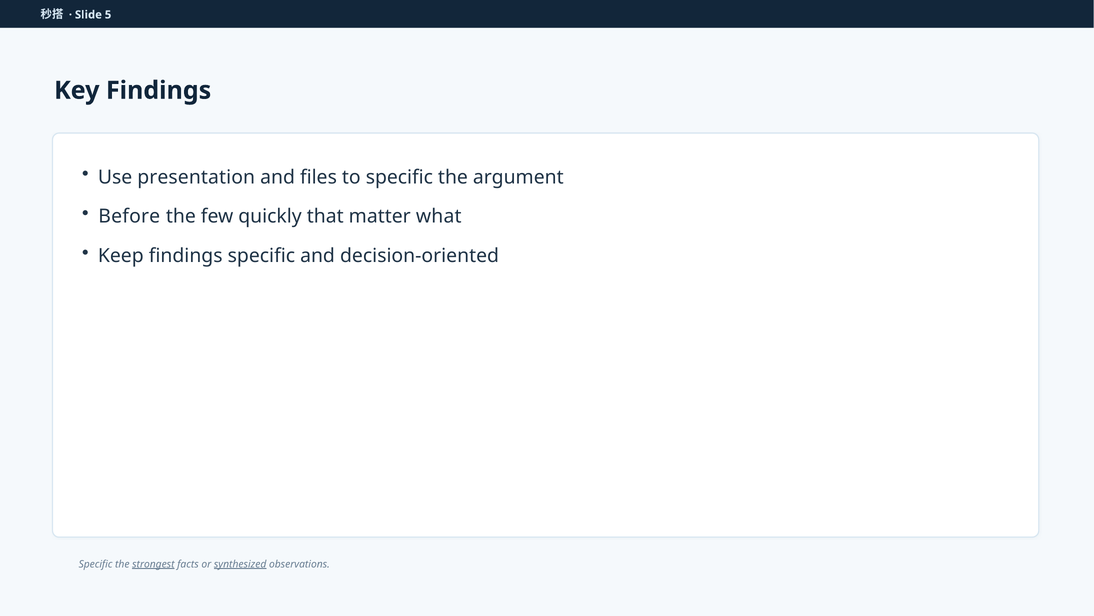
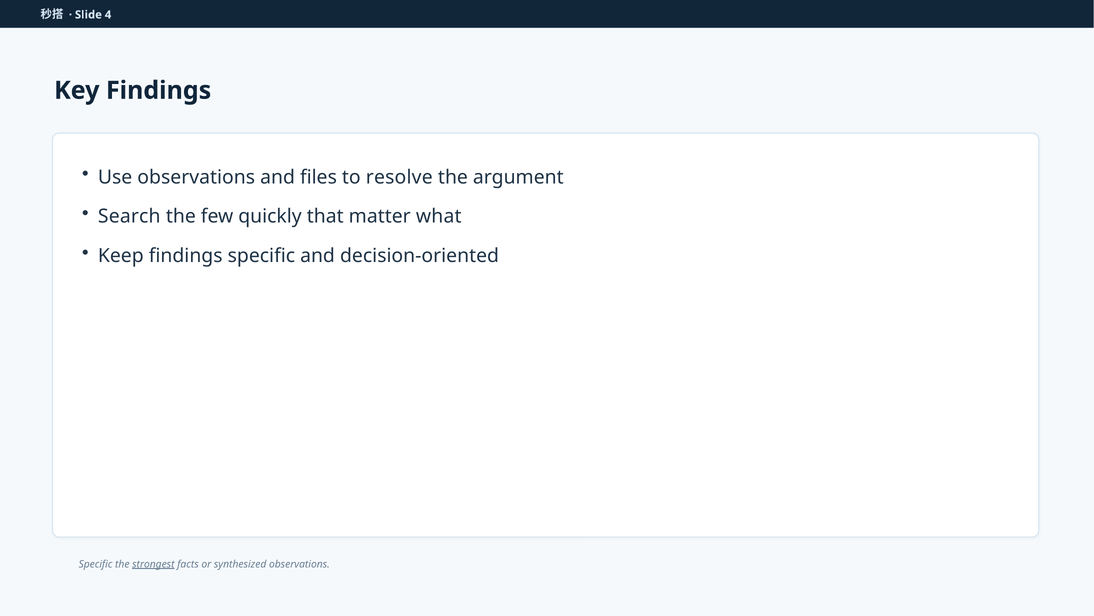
5: 5 -> 4 (108, 15)
Use presentation: presentation -> observations (196, 177)
to specific: specific -> resolve (399, 177)
Before: Before -> Search (129, 216)
synthesized underline: present -> none (240, 564)
